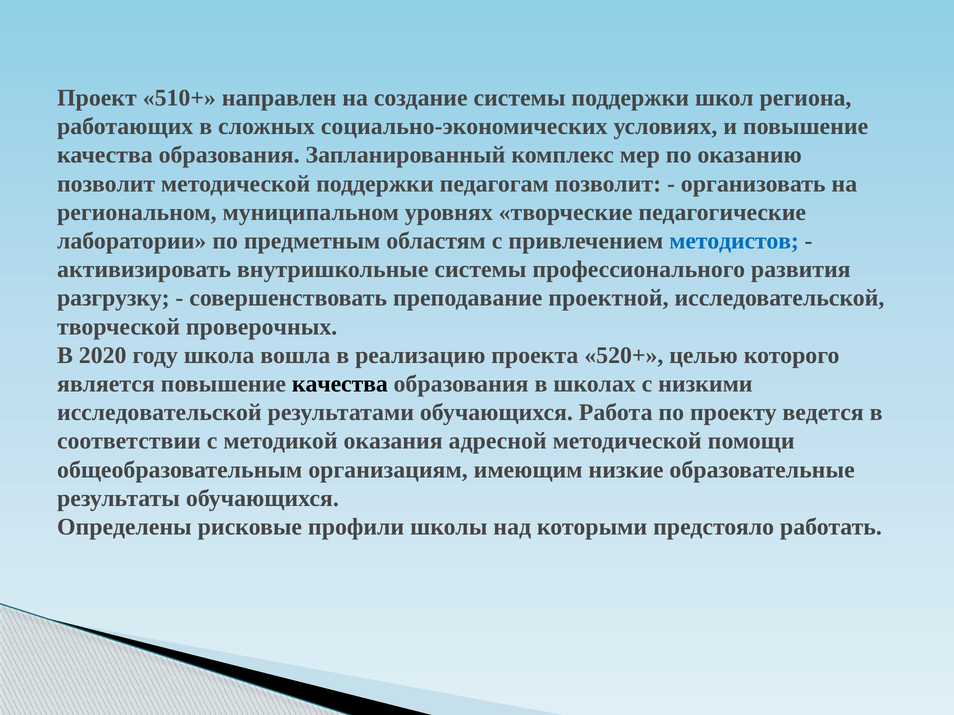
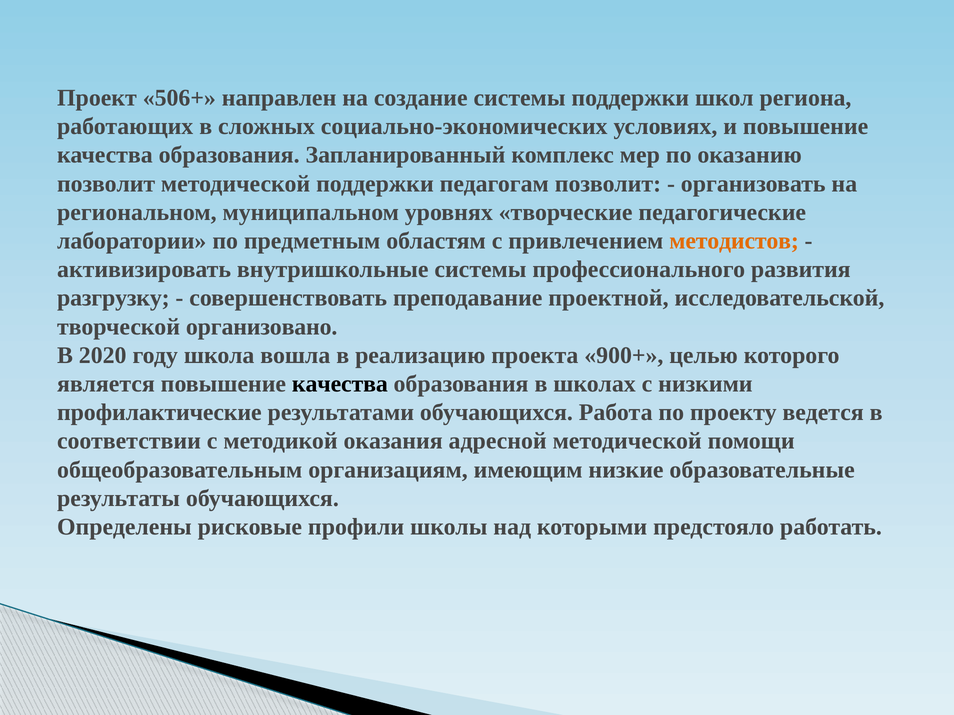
510+: 510+ -> 506+ (179, 98)
методистов colour: blue -> orange (734, 241)
проверочных: проверочных -> организовано (262, 327)
520+: 520+ -> 900+ (624, 356)
исследовательской: исследовательской -> профилактические (159, 413)
